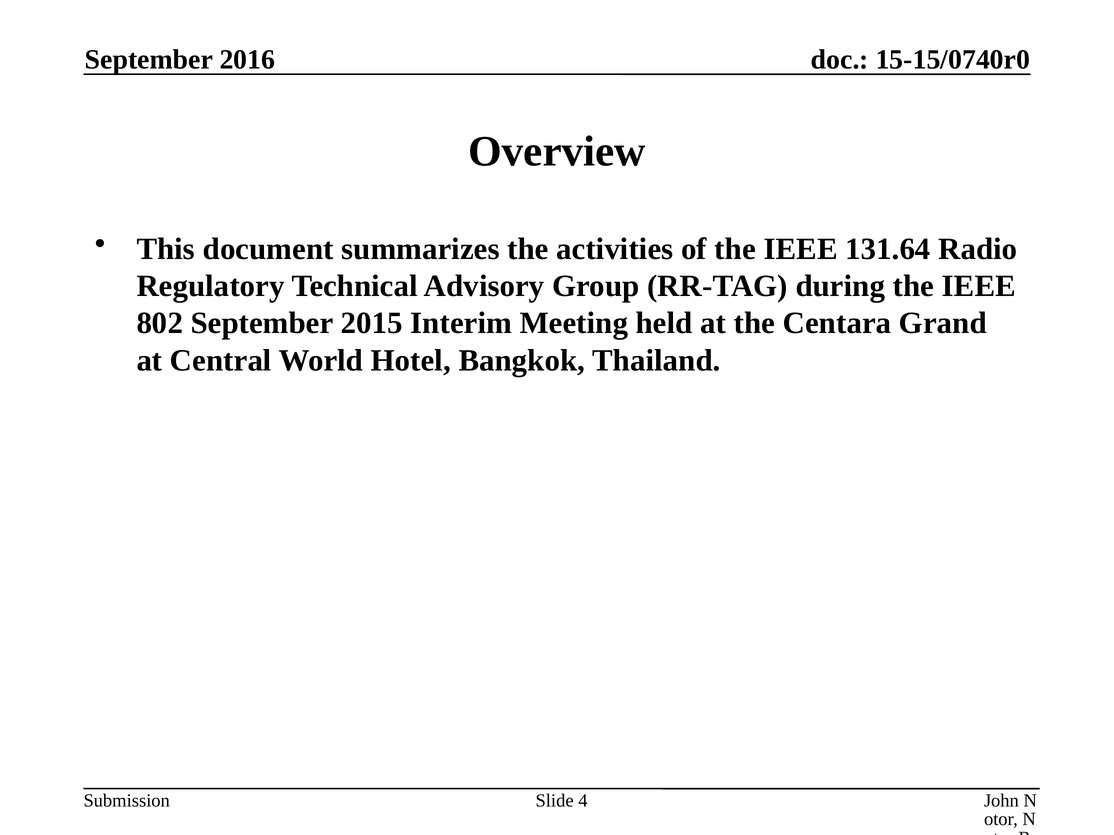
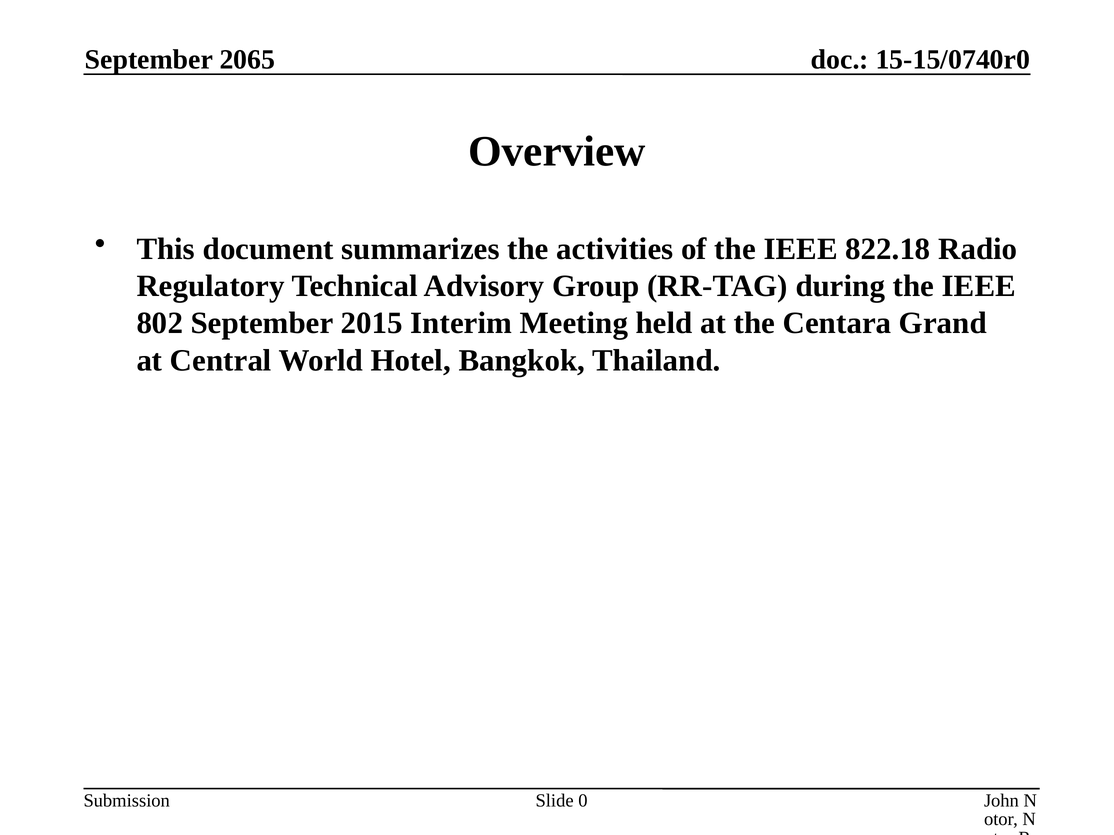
2016: 2016 -> 2065 (247, 59)
131.64: 131.64 -> 822.18 (888, 249)
4: 4 -> 0 (583, 801)
